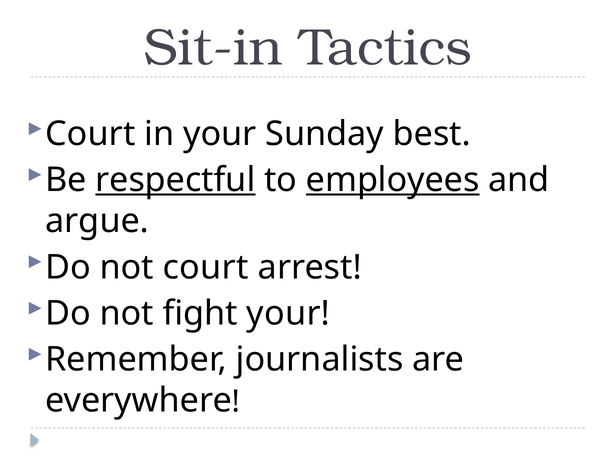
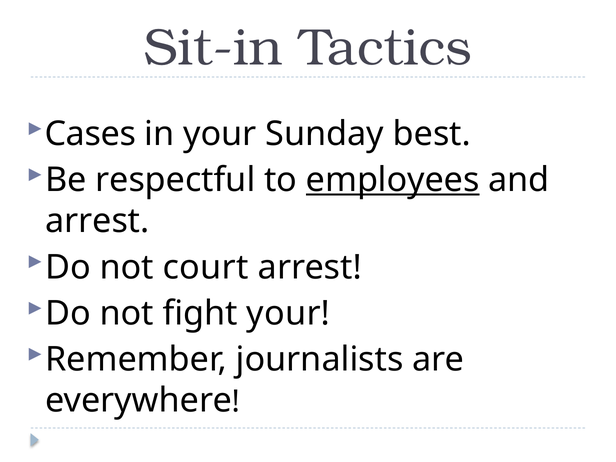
Court: Court -> Cases (90, 134)
respectful underline: present -> none (175, 180)
argue: argue -> arrest (97, 221)
